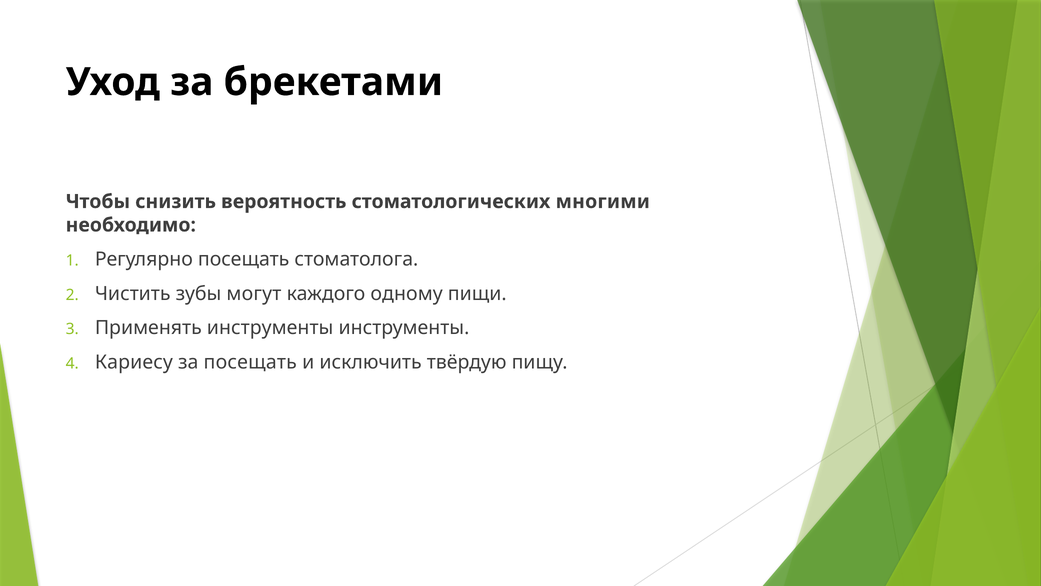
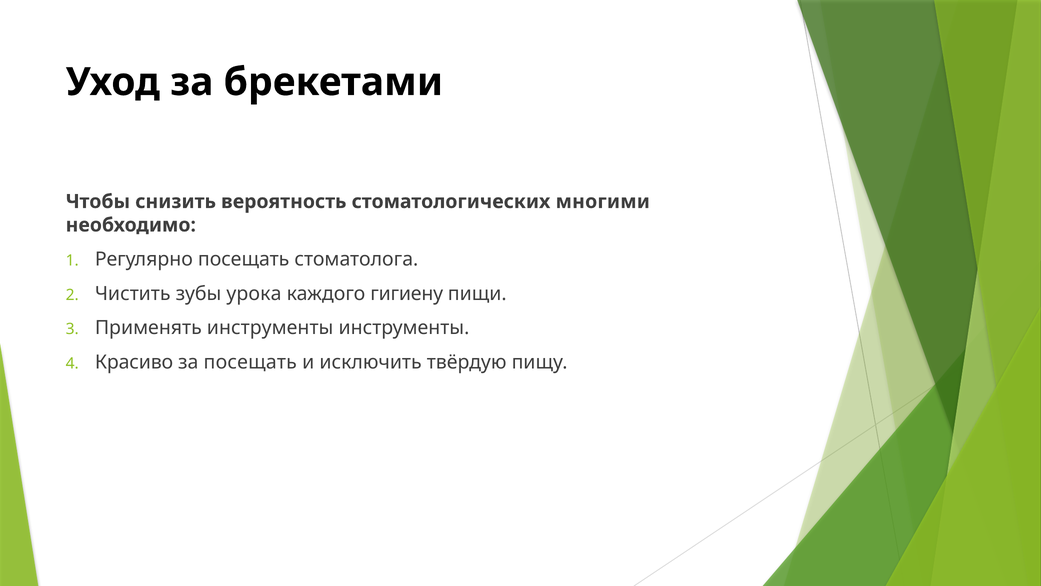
могут: могут -> урока (254, 293)
одному: одному -> гигиену (407, 293)
Кариесу: Кариесу -> Красиво (134, 362)
